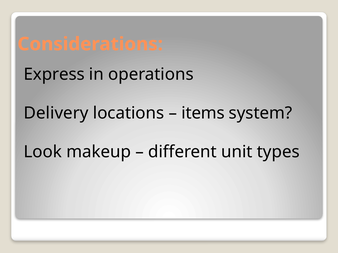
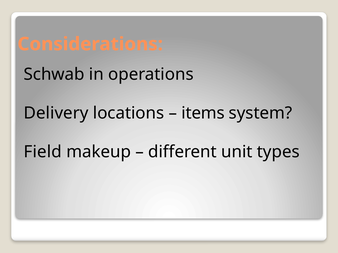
Express: Express -> Schwab (54, 74)
Look: Look -> Field (43, 152)
